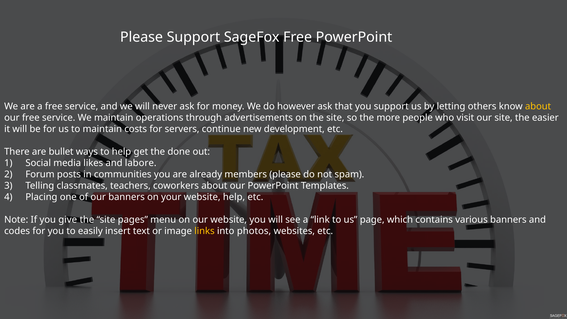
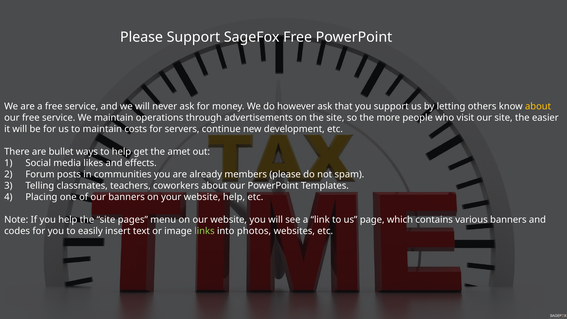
done: done -> amet (179, 152)
labore: labore -> effects (141, 163)
you give: give -> help (68, 220)
links colour: yellow -> light green (205, 231)
